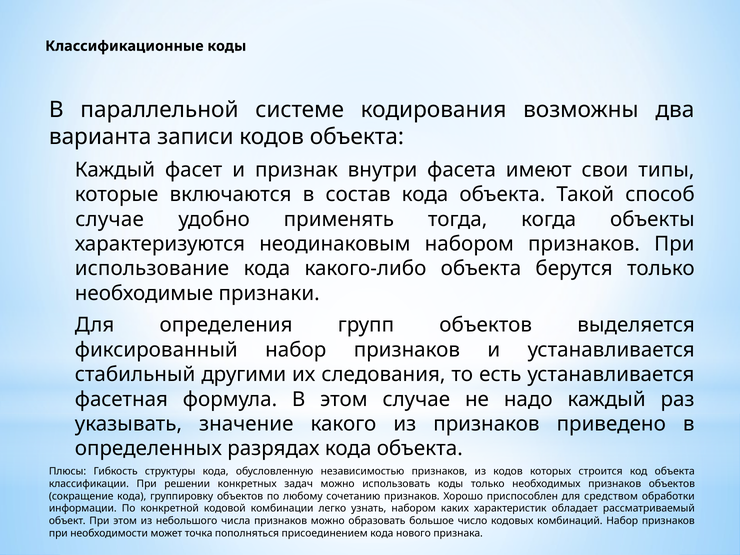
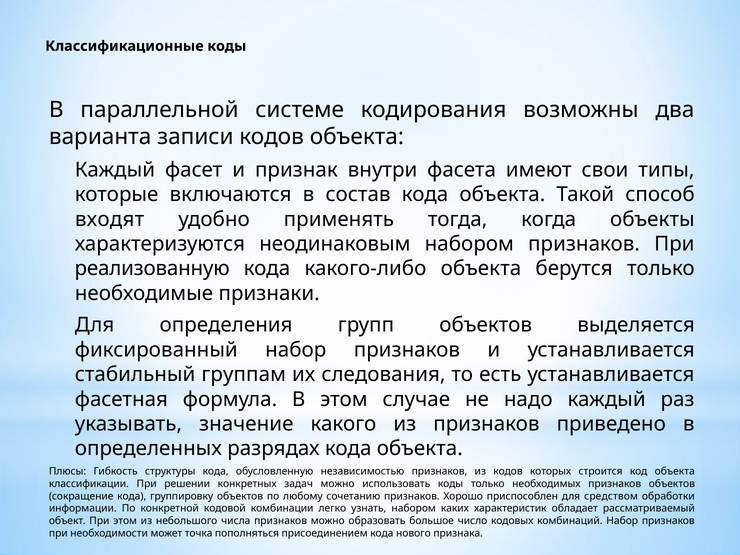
случае: случае -> входят (110, 219)
использование: использование -> реализованную (152, 269)
другими: другими -> группам (244, 375)
